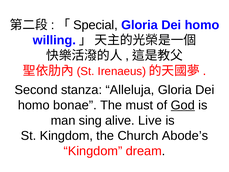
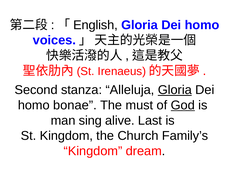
Special: Special -> English (95, 25)
willing: willing -> voices (54, 40)
Gloria underline: none -> present (175, 90)
Live: Live -> Last (150, 120)
Abode’s: Abode’s -> Family’s (185, 136)
